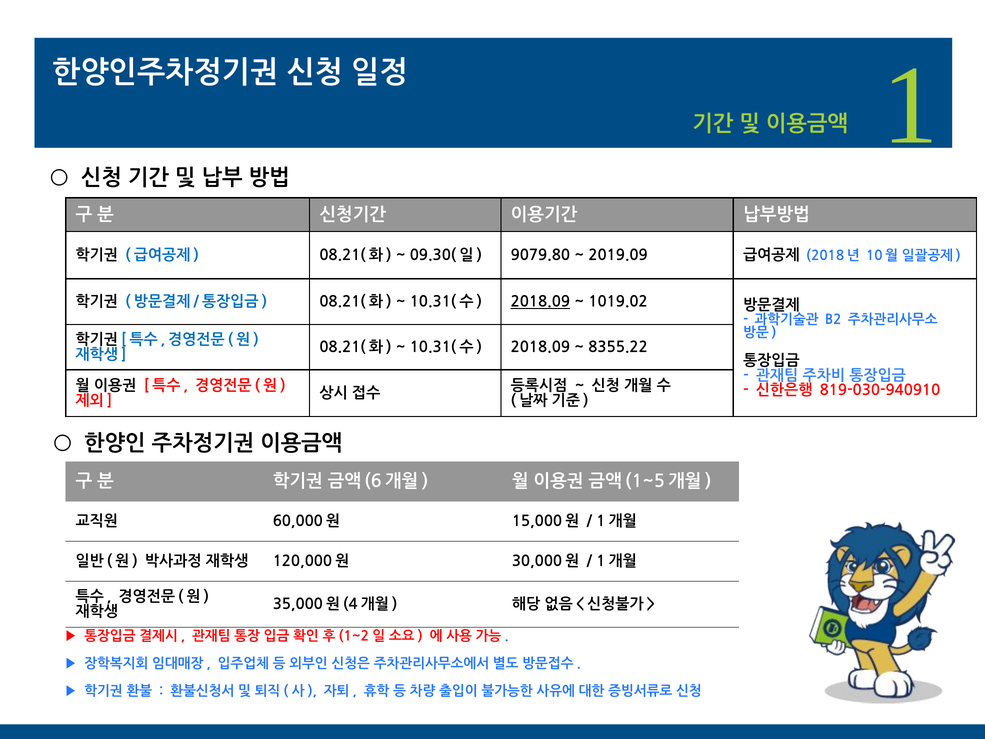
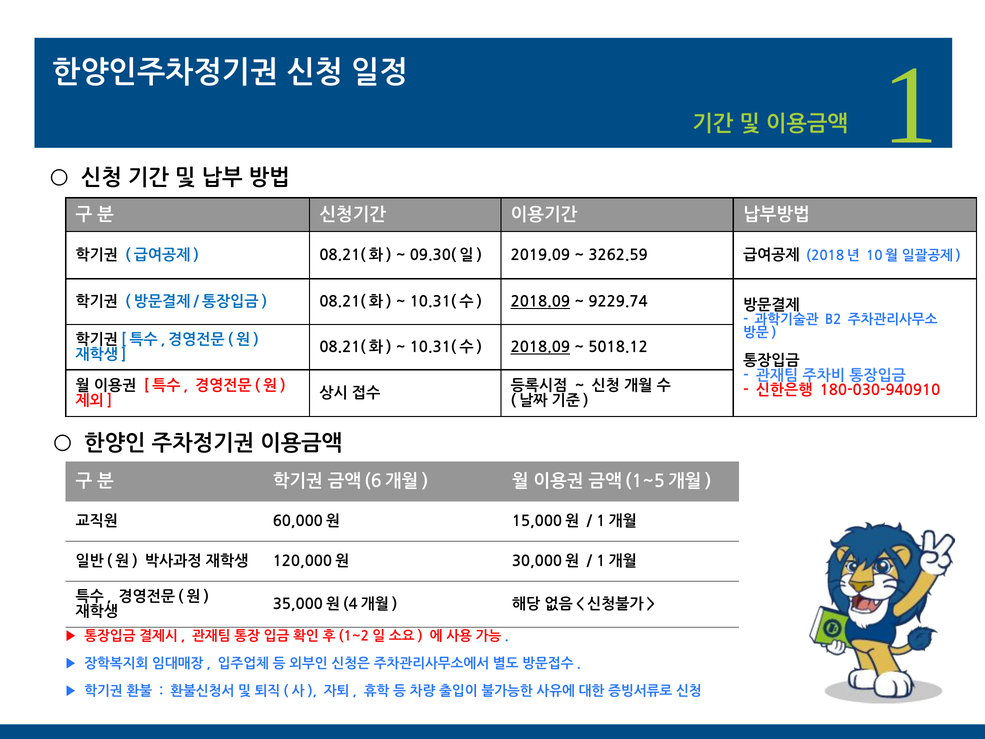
9079.80: 9079.80 -> 2019.09 (540, 255)
2019.09: 2019.09 -> 3262.59 (618, 255)
1019.02: 1019.02 -> 9229.74 (618, 302)
2018.09 underline: none -> present (540, 347)
8355.22: 8355.22 -> 5018.12 (618, 347)
819-030-940910: 819-030-940910 -> 180-030-940910 (880, 390)
